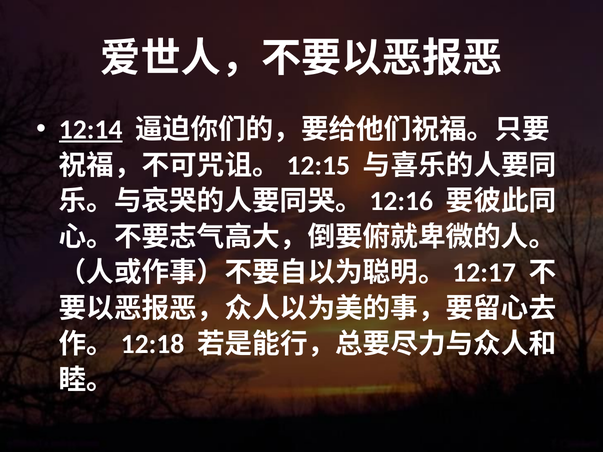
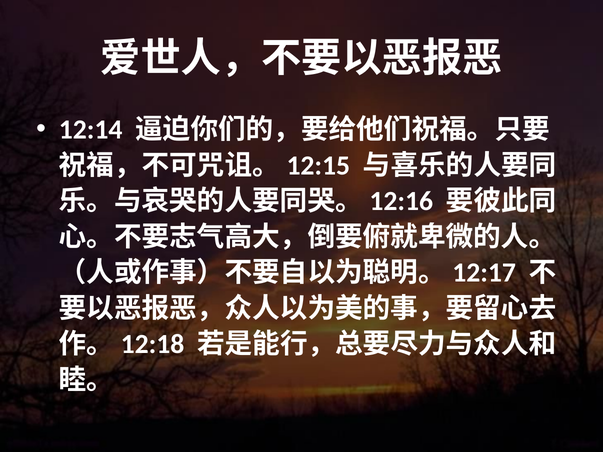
12:14 underline: present -> none (91, 130)
